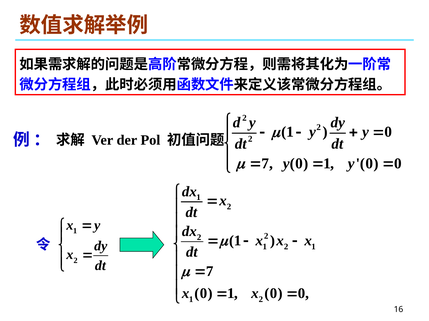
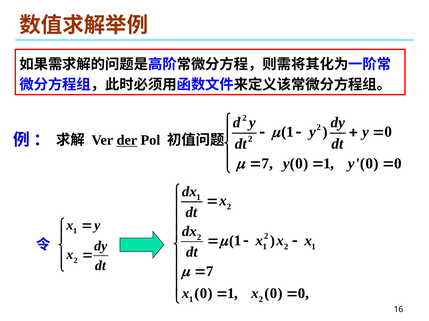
der underline: none -> present (127, 141)
